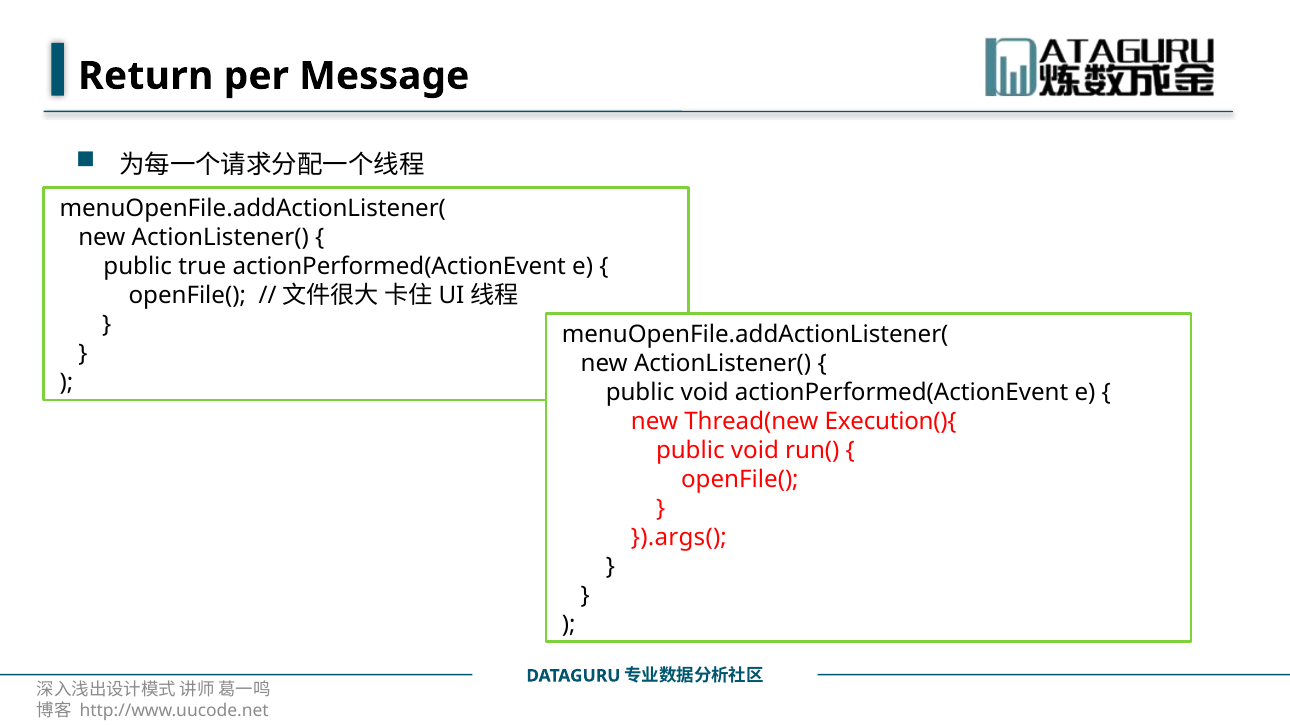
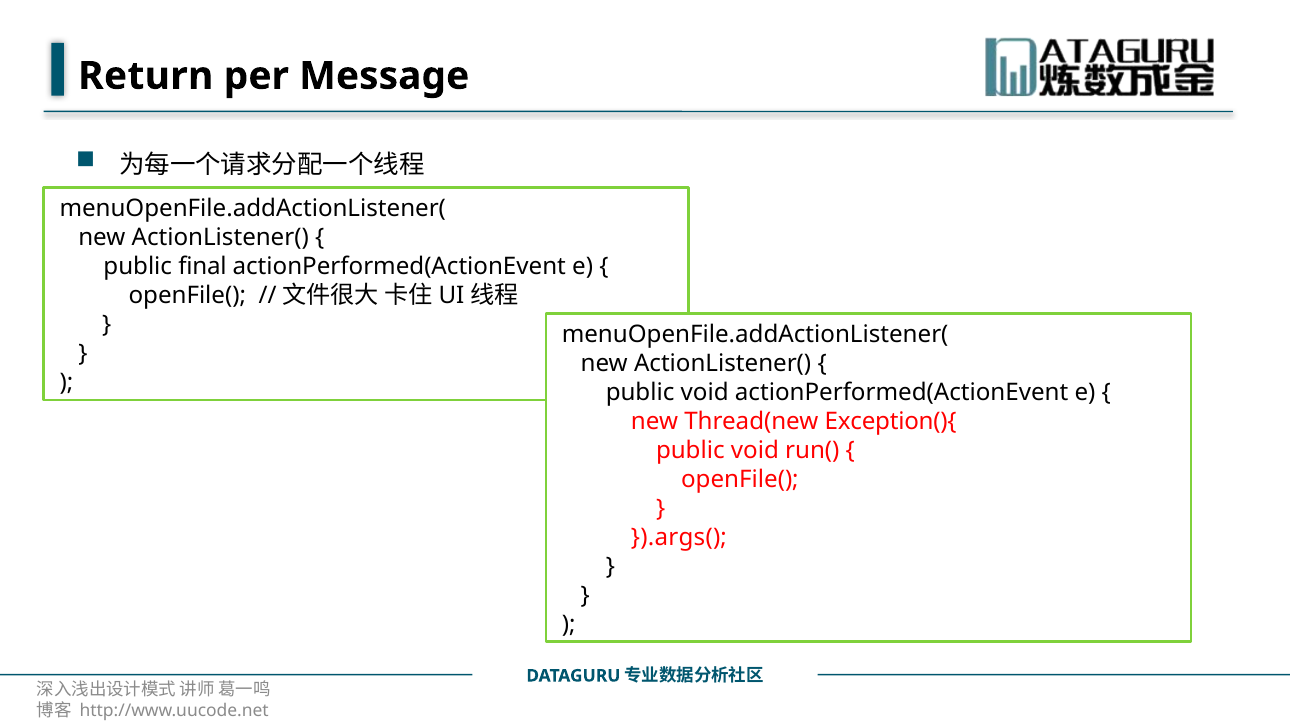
true: true -> final (202, 266)
Execution(){: Execution(){ -> Exception(){ (891, 421)
